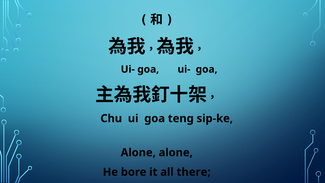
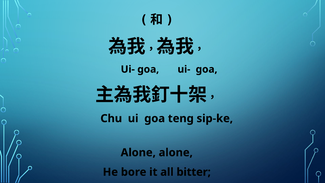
there: there -> bitter (194, 172)
